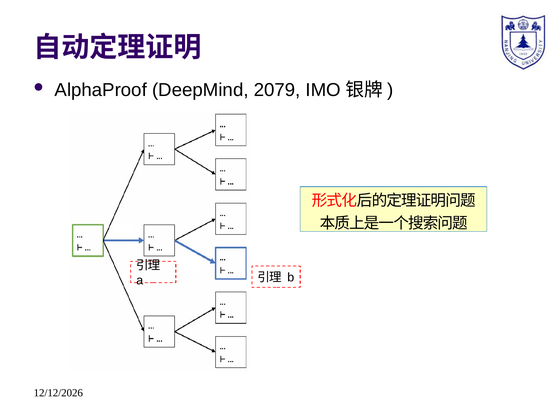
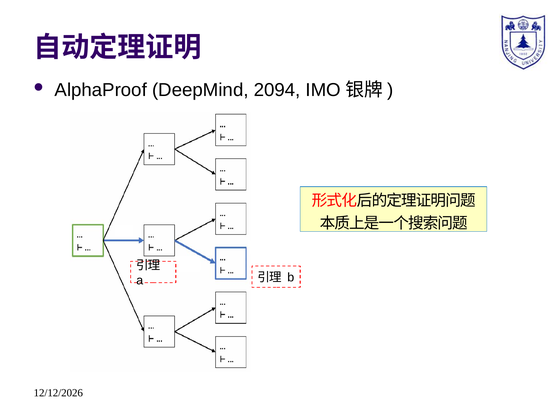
2079: 2079 -> 2094 (277, 90)
